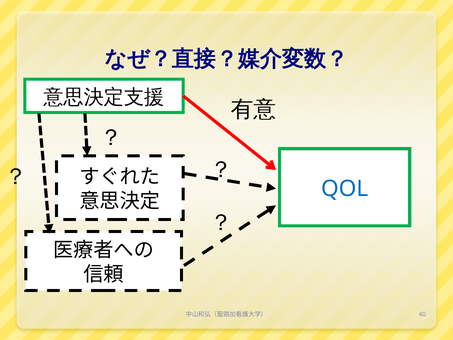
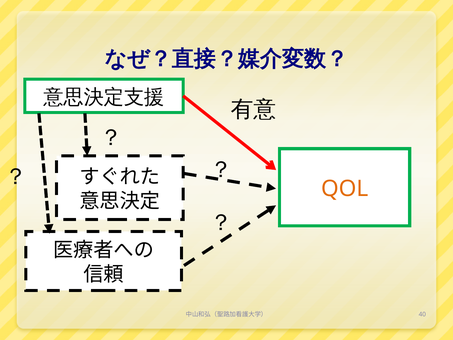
QOL colour: blue -> orange (345, 189)
